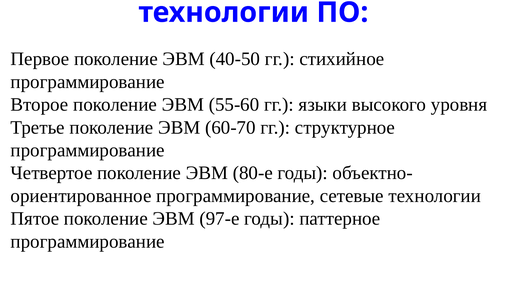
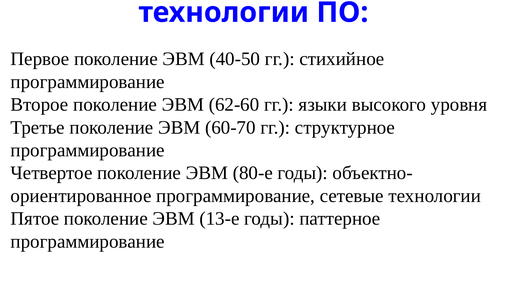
55-60: 55-60 -> 62-60 (234, 105)
97-е: 97-е -> 13-е (219, 219)
